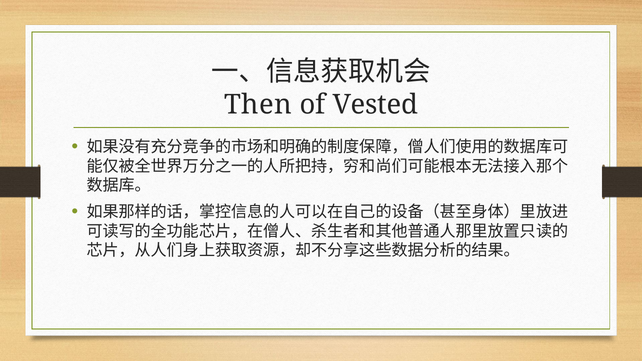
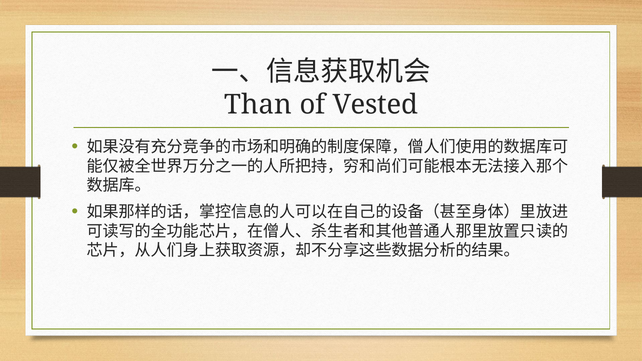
Then: Then -> Than (258, 105)
